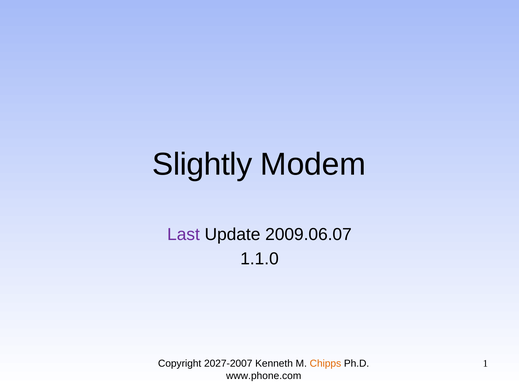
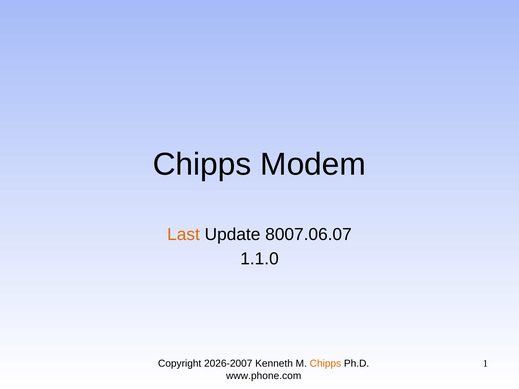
Slightly: Slightly -> Chipps (202, 164)
Last colour: purple -> orange (183, 235)
2009.06.07: 2009.06.07 -> 8007.06.07 (308, 235)
2027-2007: 2027-2007 -> 2026-2007 (228, 364)
